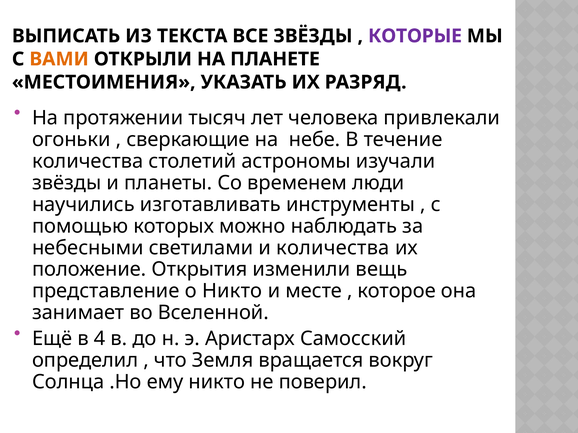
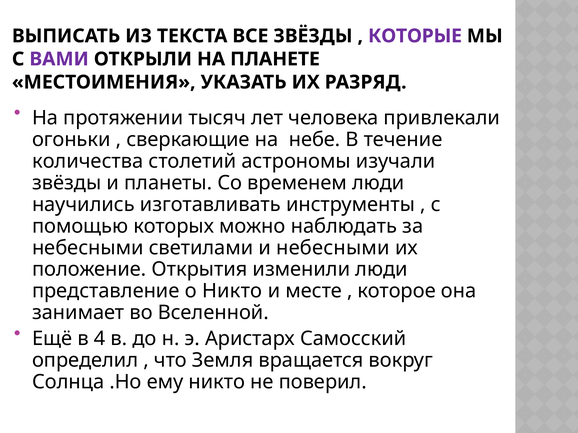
ВАМИ colour: orange -> purple (59, 59)
и количества: количества -> небесными (333, 248)
изменили вещь: вещь -> люди (382, 270)
